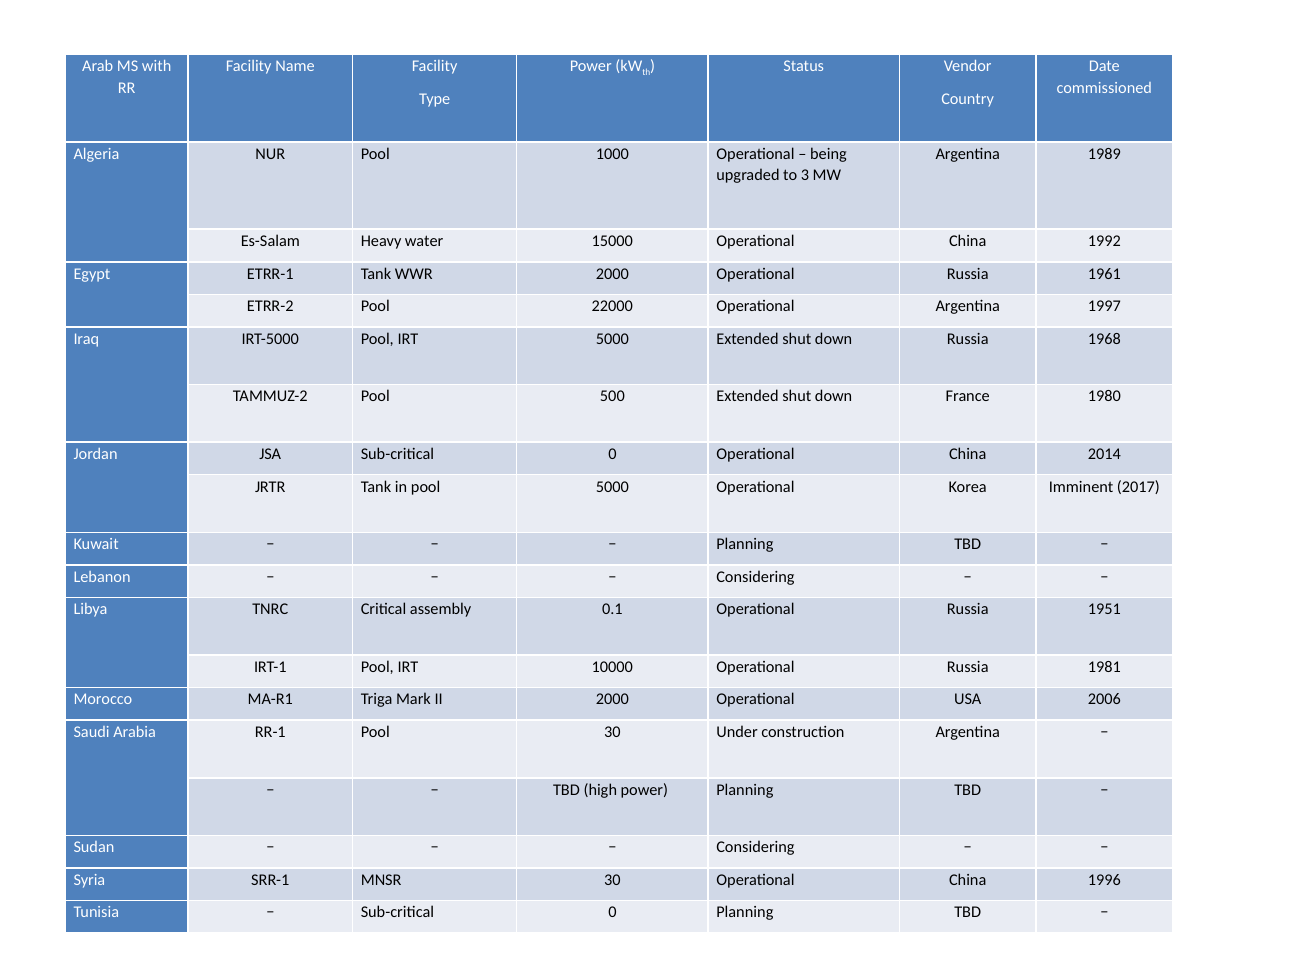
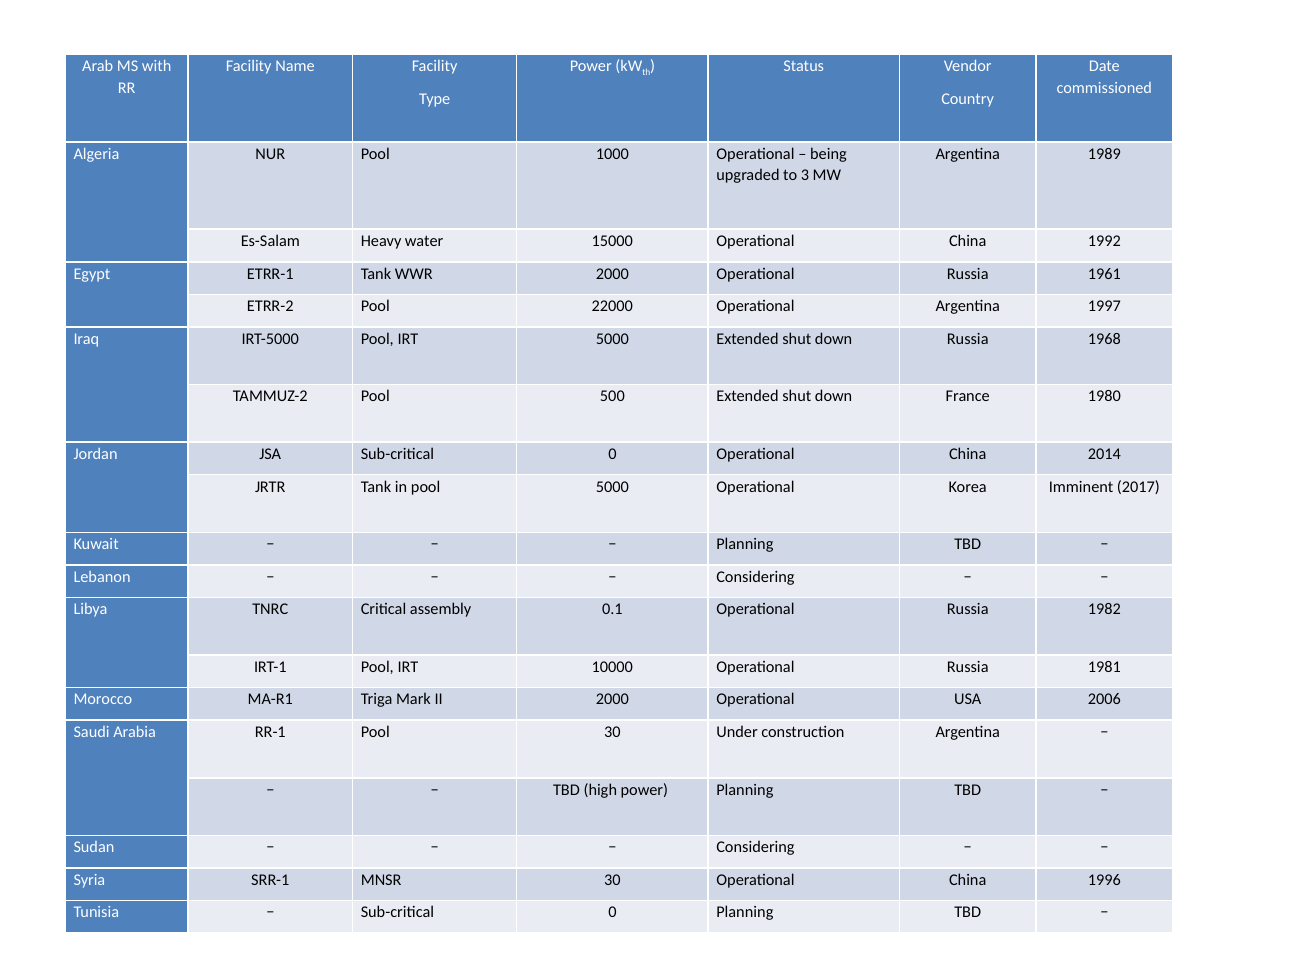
1951: 1951 -> 1982 (1104, 610)
